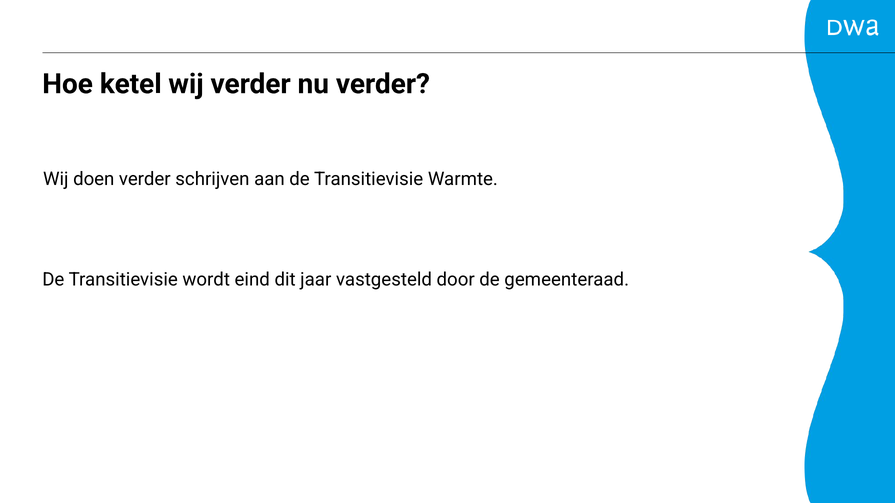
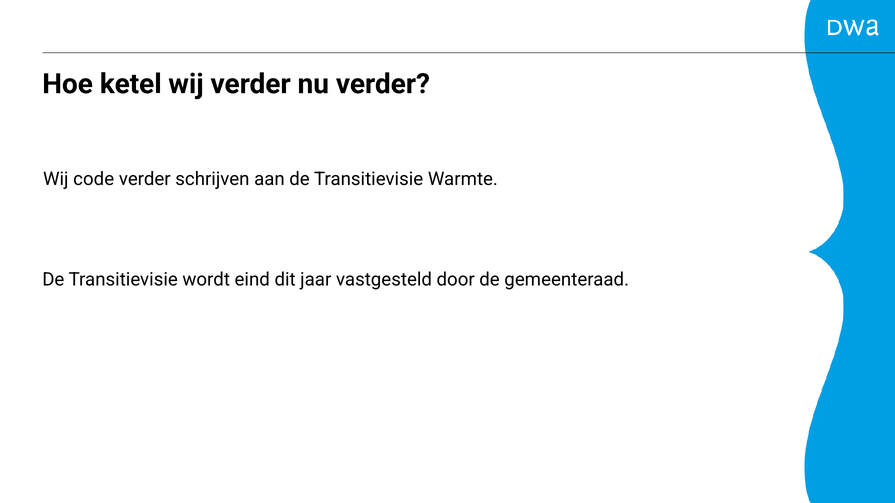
doen: doen -> code (94, 179)
